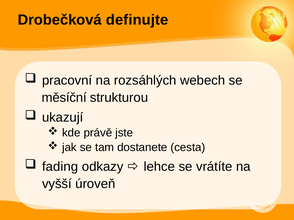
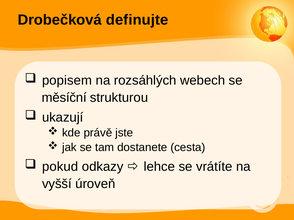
pracovní: pracovní -> popisem (67, 81)
fading: fading -> pokud (60, 167)
